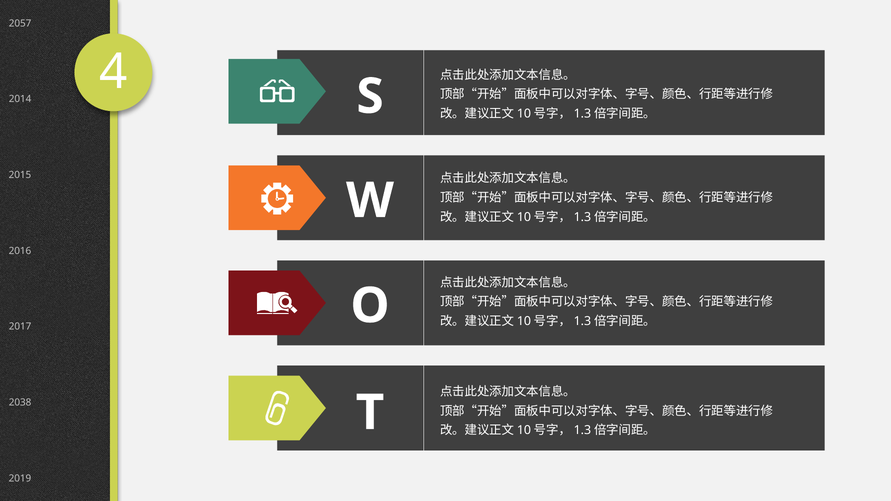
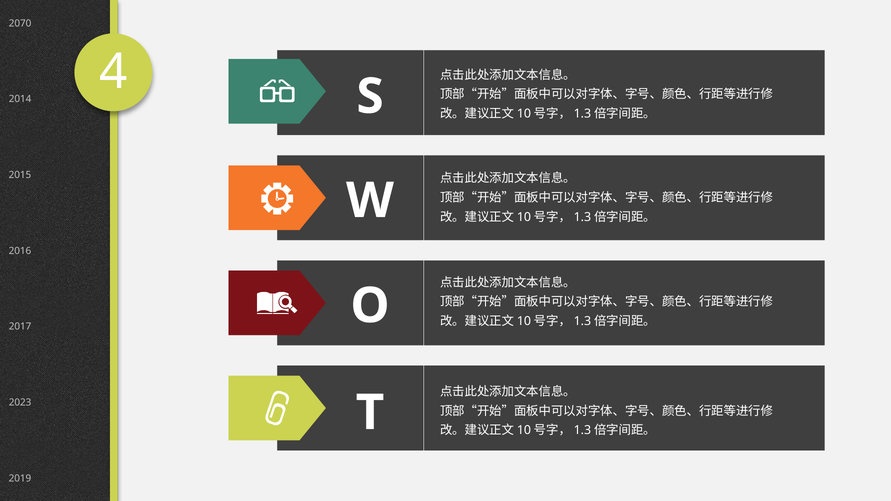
2057: 2057 -> 2070 (20, 23)
2038: 2038 -> 2023 (20, 403)
